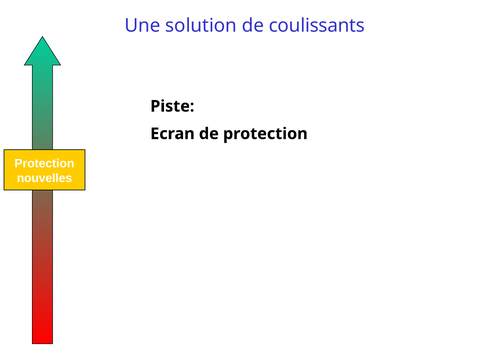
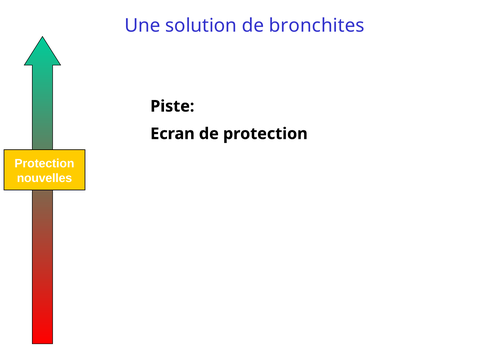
coulissants: coulissants -> bronchites (317, 26)
